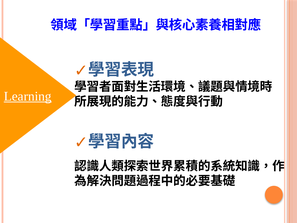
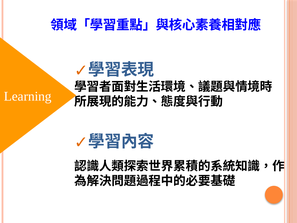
Learning underline: present -> none (28, 96)
